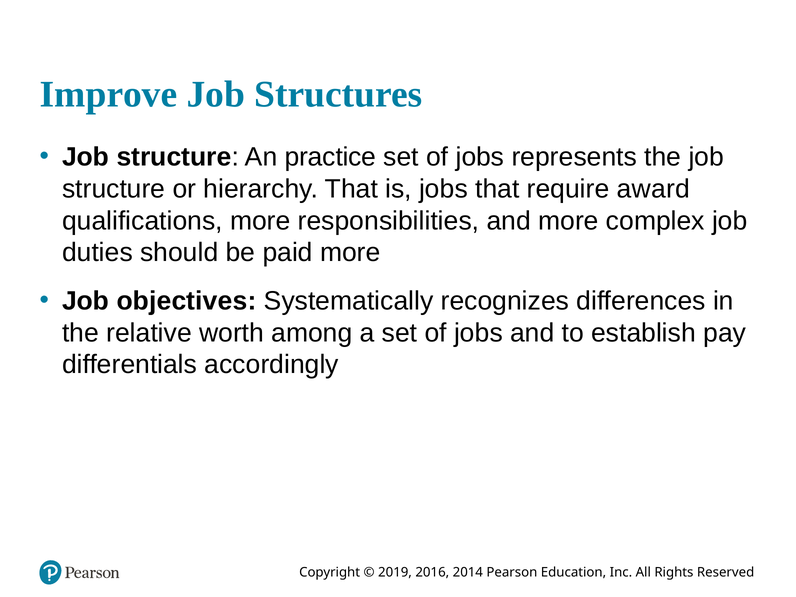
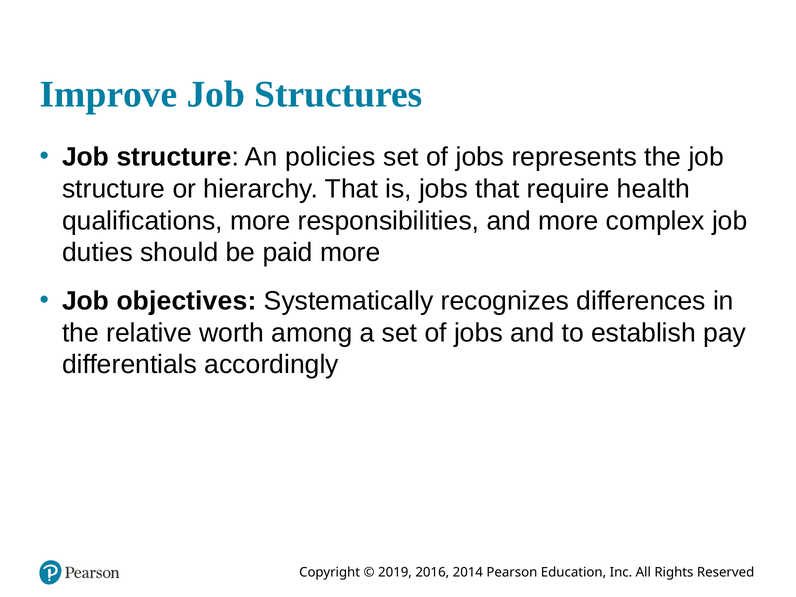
practice: practice -> policies (330, 157)
award: award -> health (653, 189)
